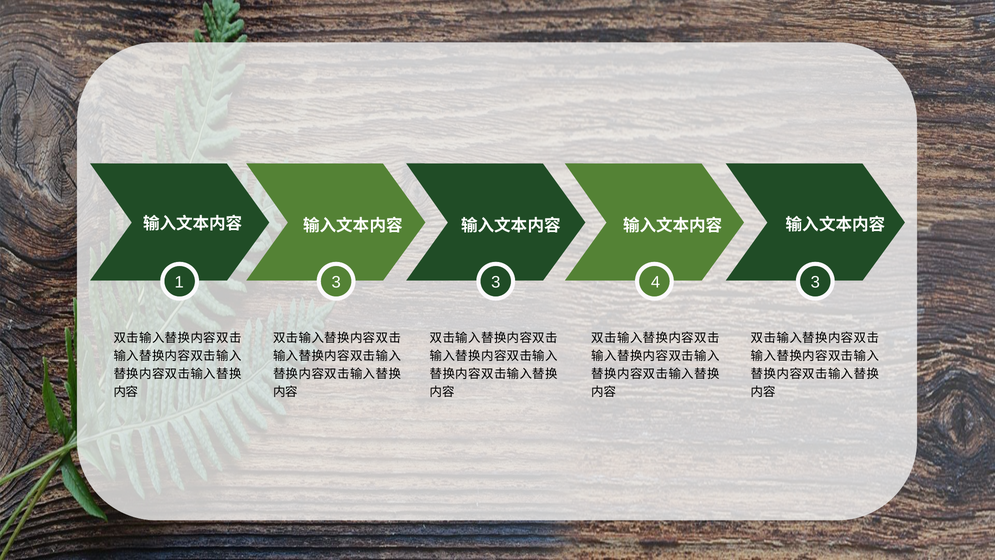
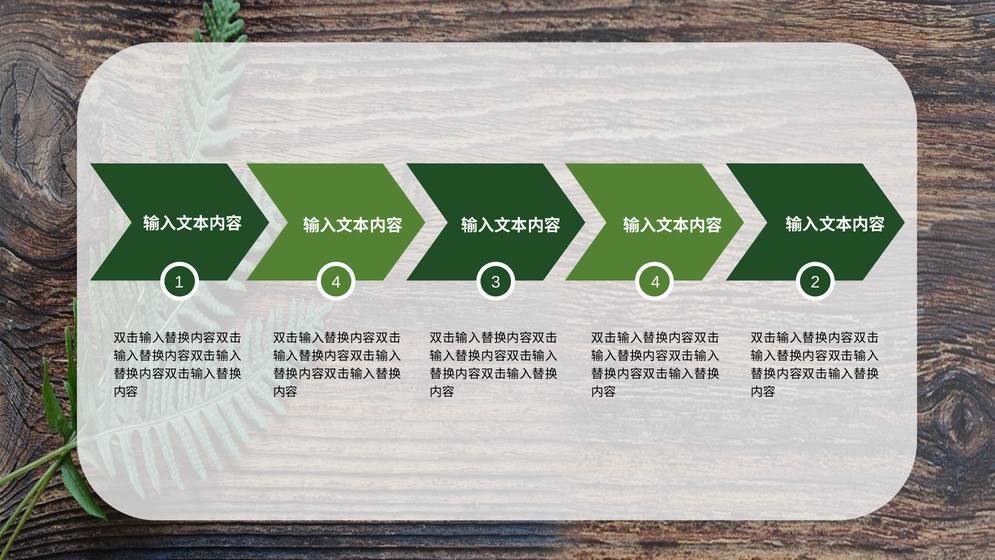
1 3: 3 -> 4 (336, 282)
4 3: 3 -> 2 (815, 282)
